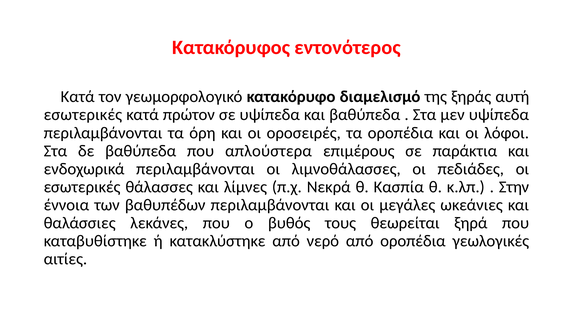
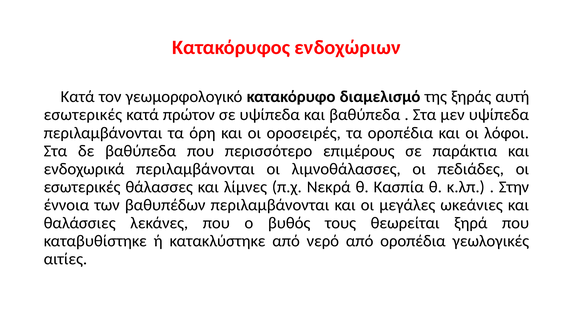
εντονότερος: εντονότερος -> ενδοχώριων (348, 48)
απλούστερα: απλούστερα -> περισσότερο (269, 151)
